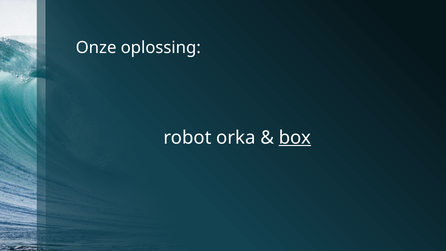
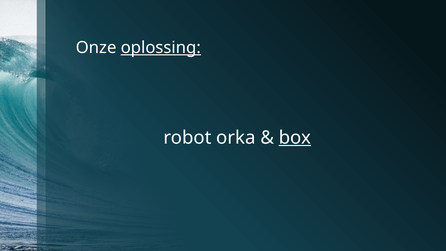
oplossing underline: none -> present (161, 48)
